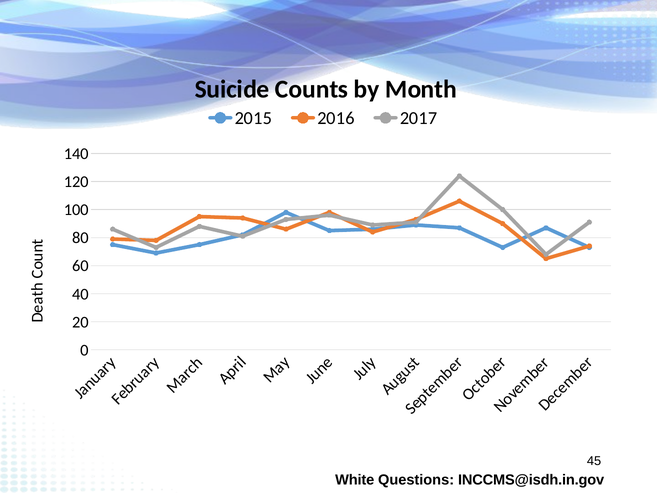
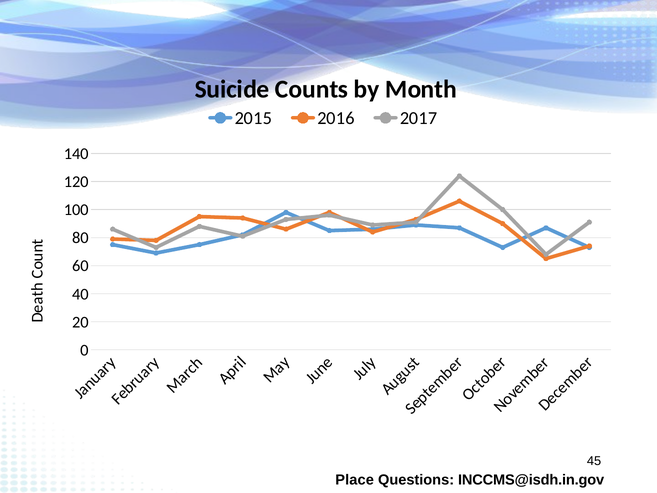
White: White -> Place (355, 480)
